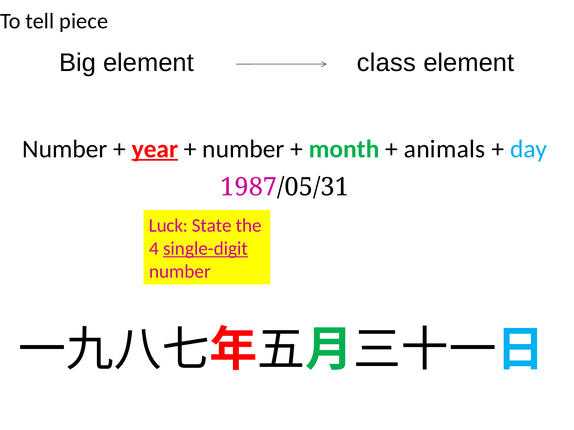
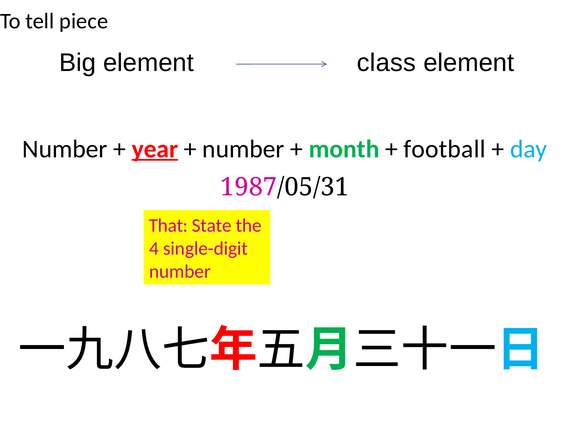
animals: animals -> football (445, 149)
Luck: Luck -> That (168, 226)
single-digit underline: present -> none (206, 249)
